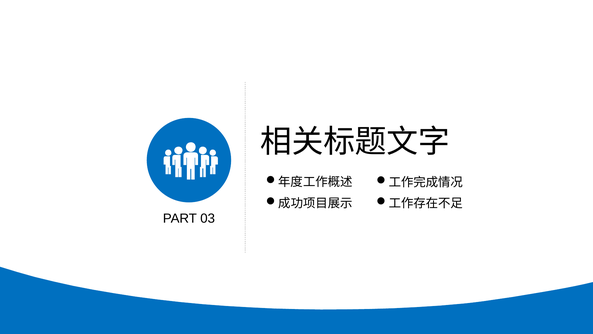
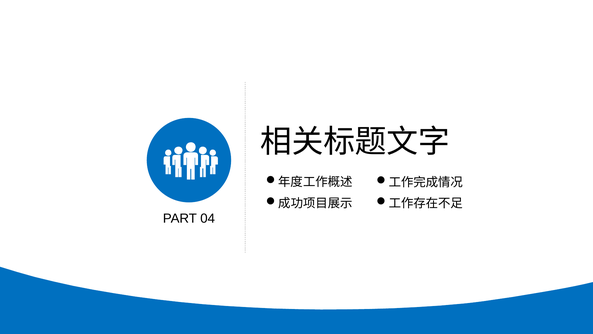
03: 03 -> 04 (208, 218)
